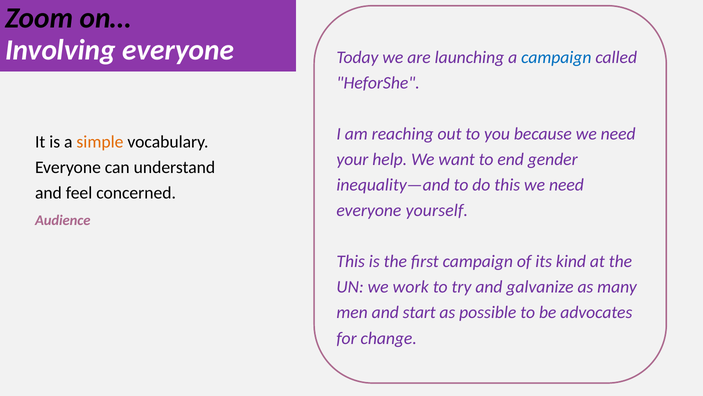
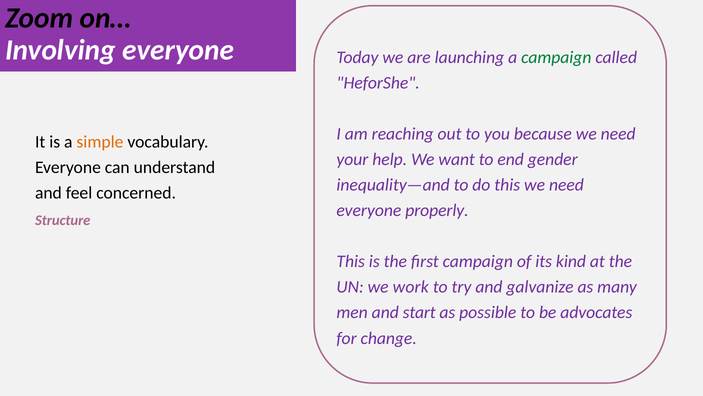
campaign colour: blue -> green (556, 57)
yourself: yourself -> properly (437, 210)
Audience: Audience -> Structure (63, 220)
